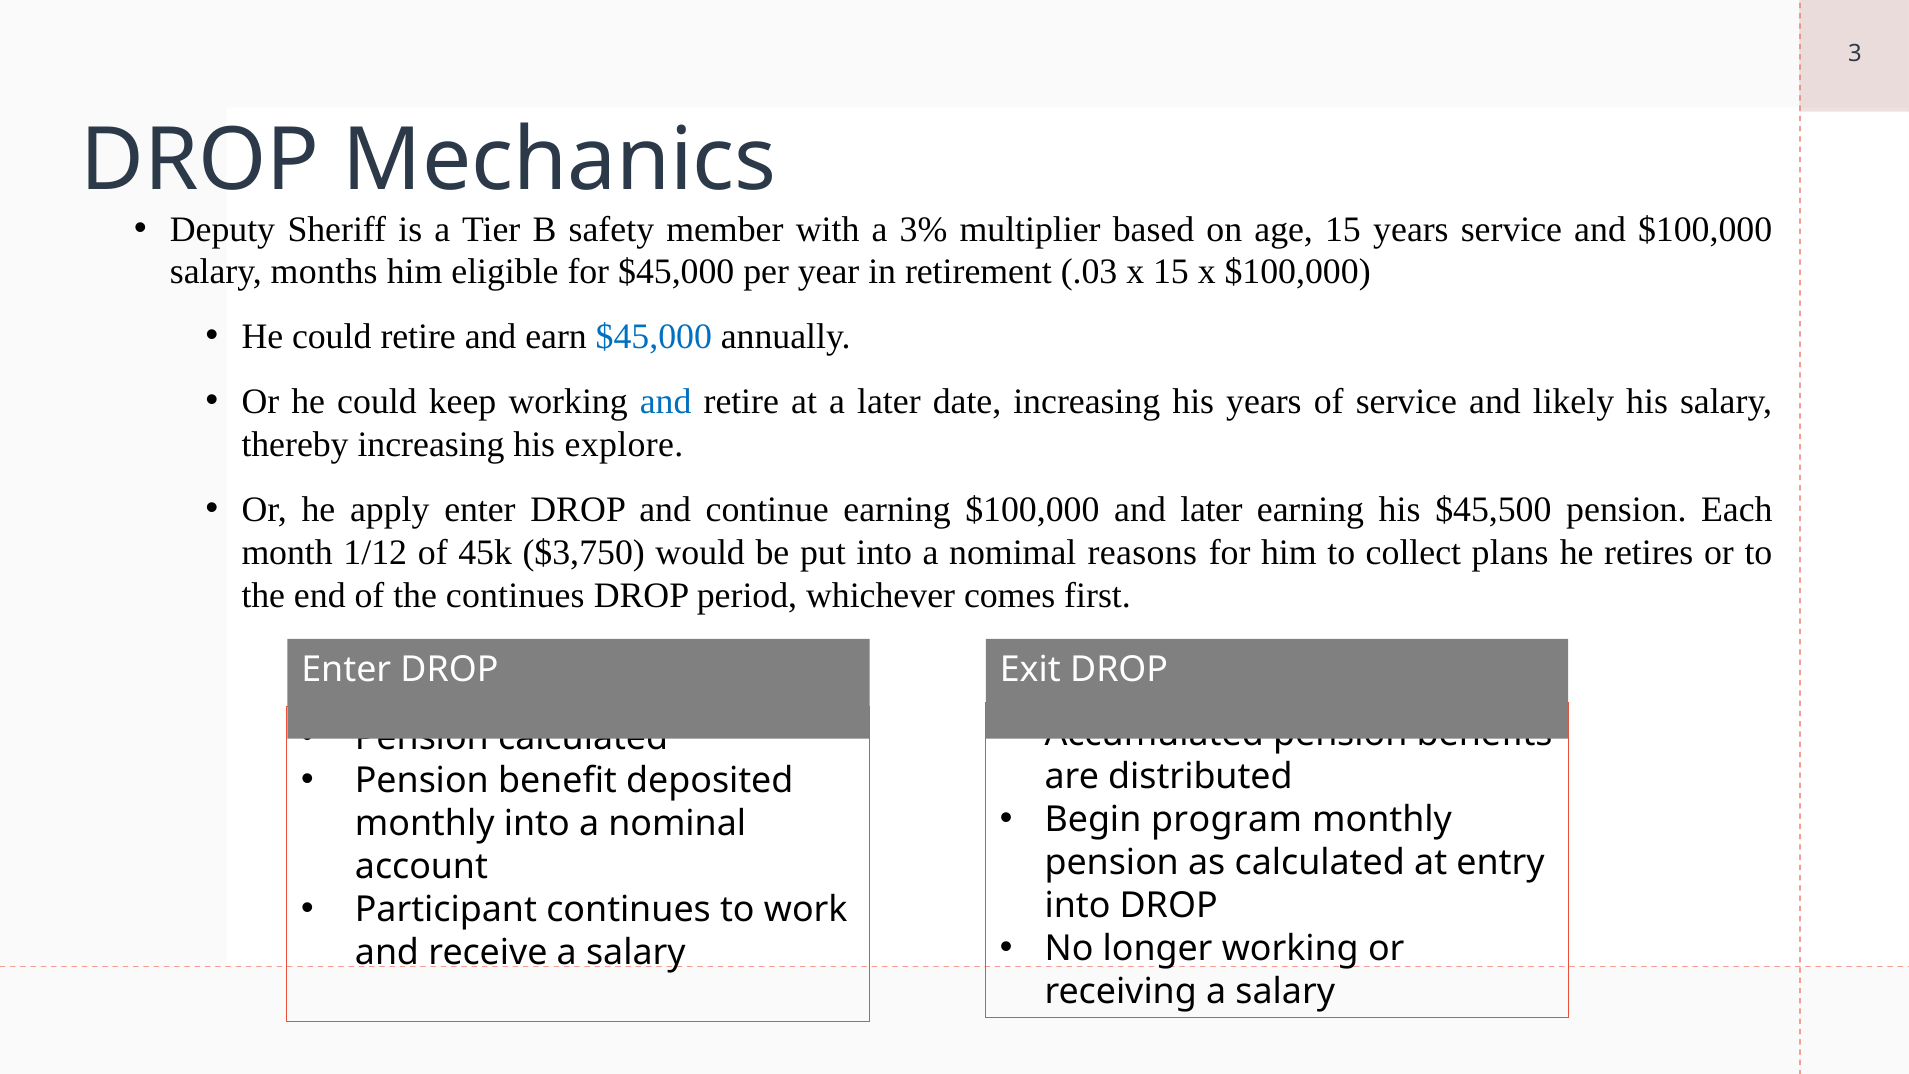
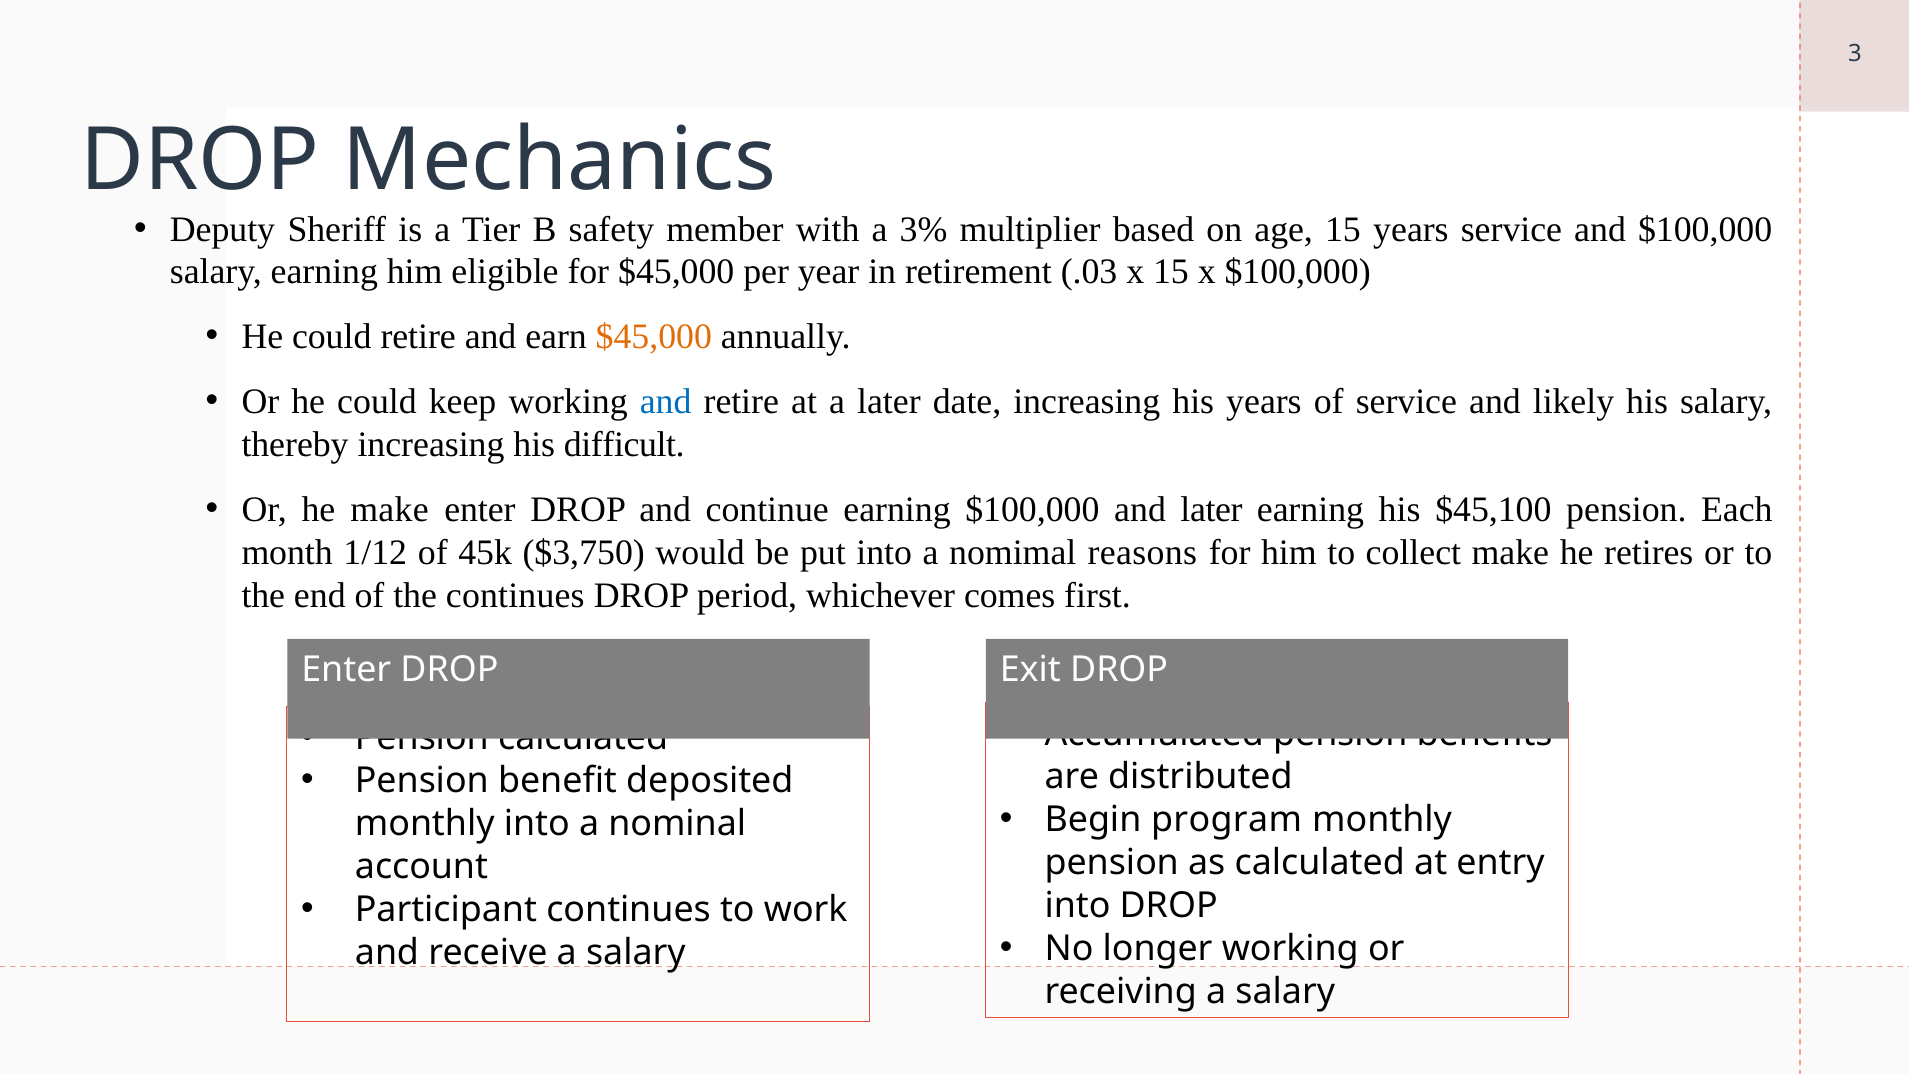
salary months: months -> earning (324, 272)
$45,000 colour: blue -> orange (654, 337)
explore: explore -> difficult (624, 445)
he apply: apply -> make (390, 510)
$45,500: $45,500 -> $45,100 (1493, 510)
collect plans: plans -> make (1510, 552)
